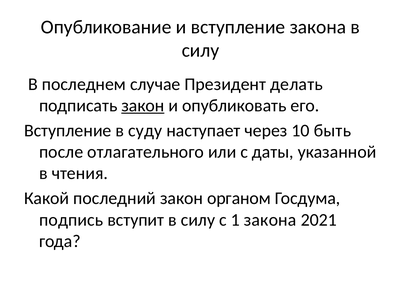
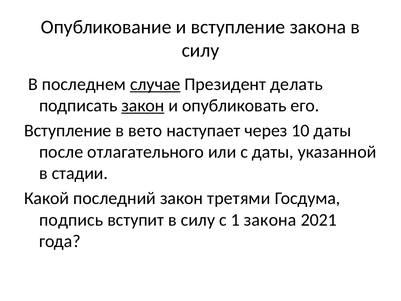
случае underline: none -> present (155, 84)
суду: суду -> вето (145, 130)
10 быть: быть -> даты (333, 130)
чтения: чтения -> стадии (80, 173)
органом: органом -> третями (239, 198)
